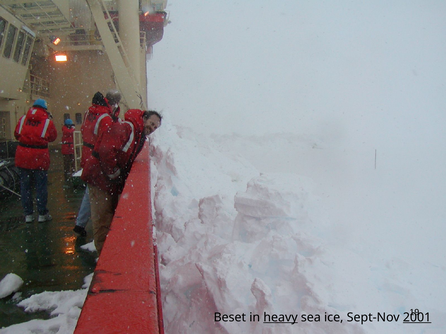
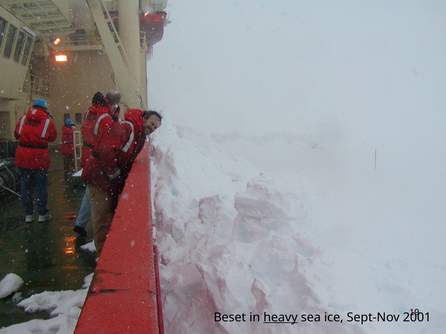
2001 underline: present -> none (417, 318)
